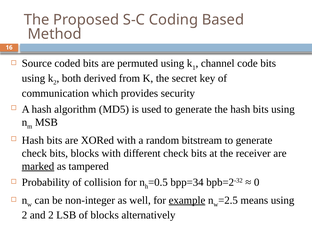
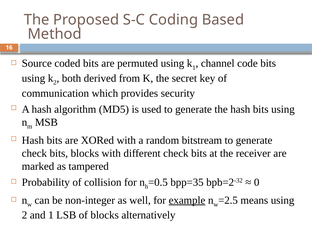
marked underline: present -> none (38, 166)
bpp=34: bpp=34 -> bpp=35 (187, 182)
and 2: 2 -> 1 (51, 215)
